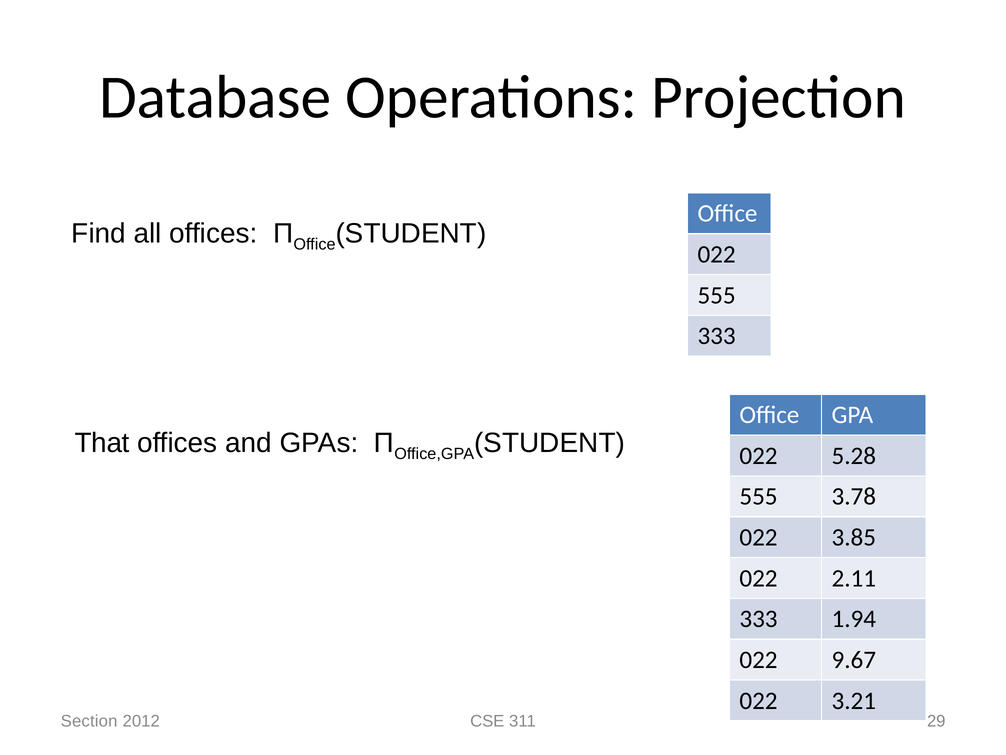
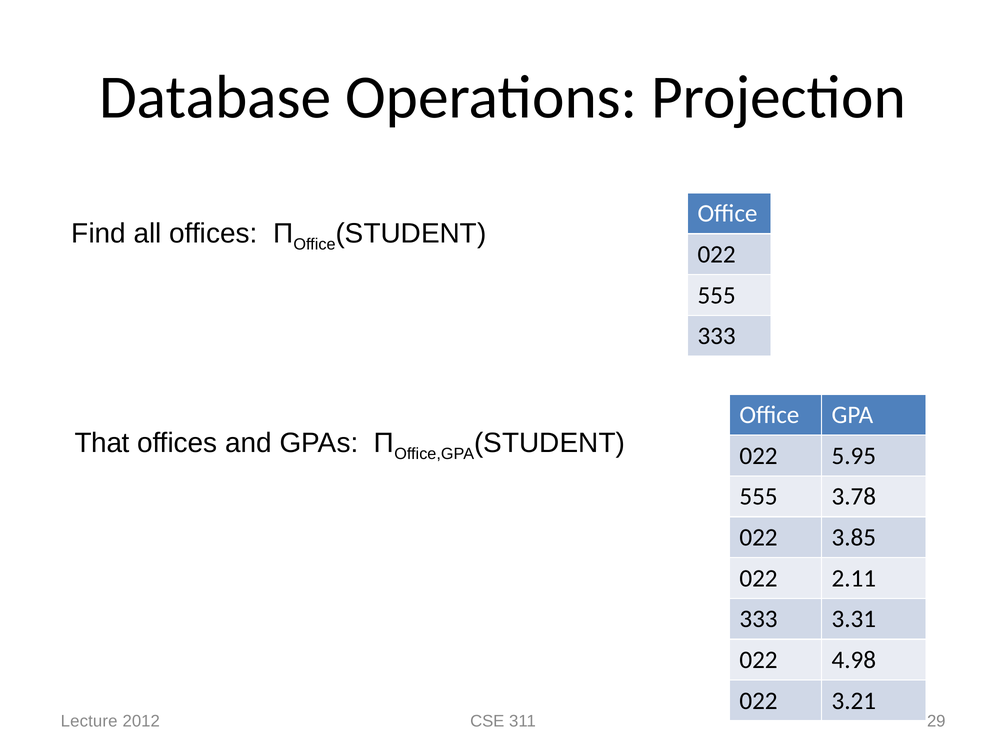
5.28: 5.28 -> 5.95 (854, 455)
1.94: 1.94 -> 3.31 (854, 619)
9.67: 9.67 -> 4.98 (854, 659)
Section: Section -> Lecture (89, 721)
